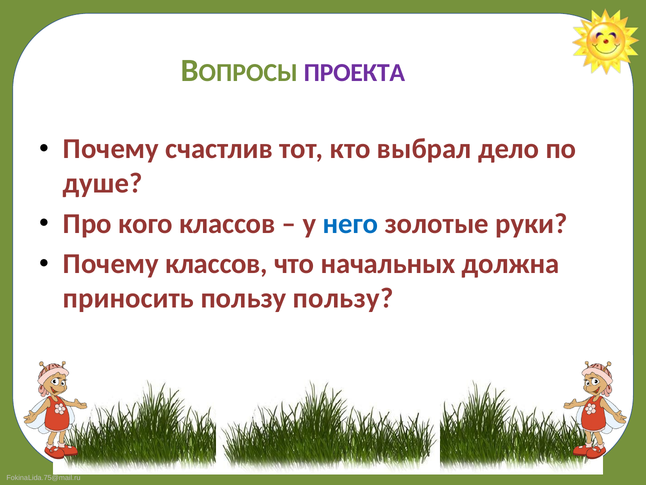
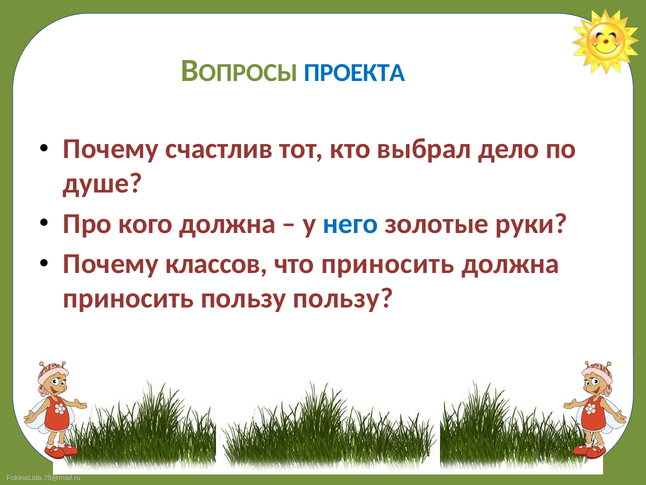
ПРОЕКТА colour: purple -> blue (354, 72)
кого классов: классов -> должна (227, 223)
что начальных: начальных -> приносить (388, 264)
